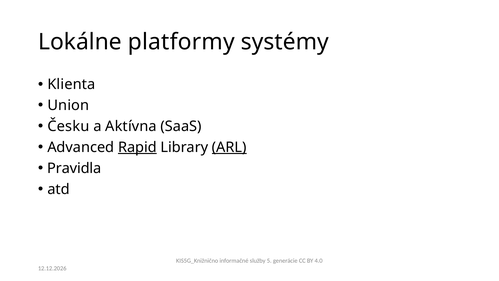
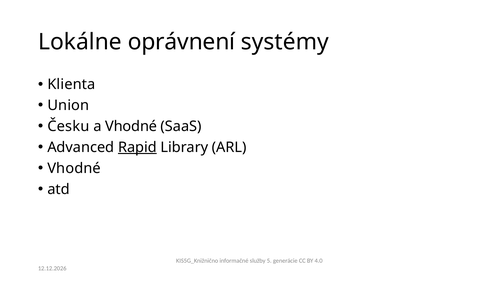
platformy: platformy -> oprávnení (181, 42)
a Aktívna: Aktívna -> Vhodné (131, 126)
ARL underline: present -> none (229, 147)
Pravidla: Pravidla -> Vhodné (74, 168)
